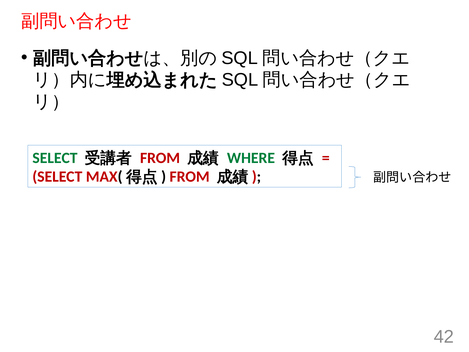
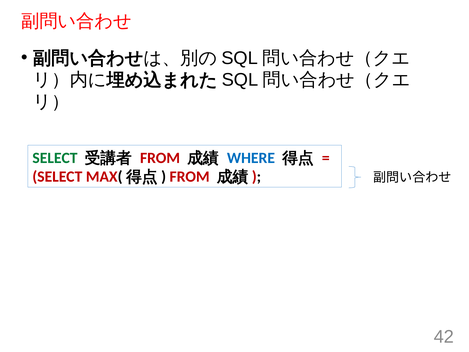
WHERE colour: green -> blue (251, 158)
